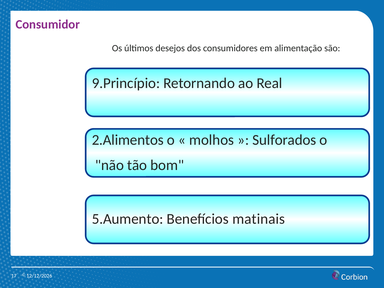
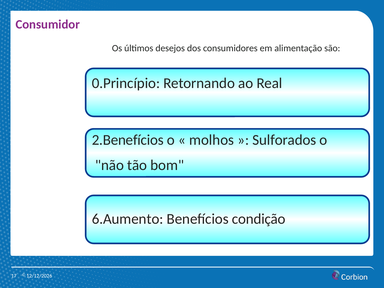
9.Princípio: 9.Princípio -> 0.Princípio (126, 83)
2.Alimentos: 2.Alimentos -> 2.Benefícios (128, 140)
5.Aumento: 5.Aumento -> 6.Aumento (128, 219)
matinais: matinais -> condição (259, 219)
